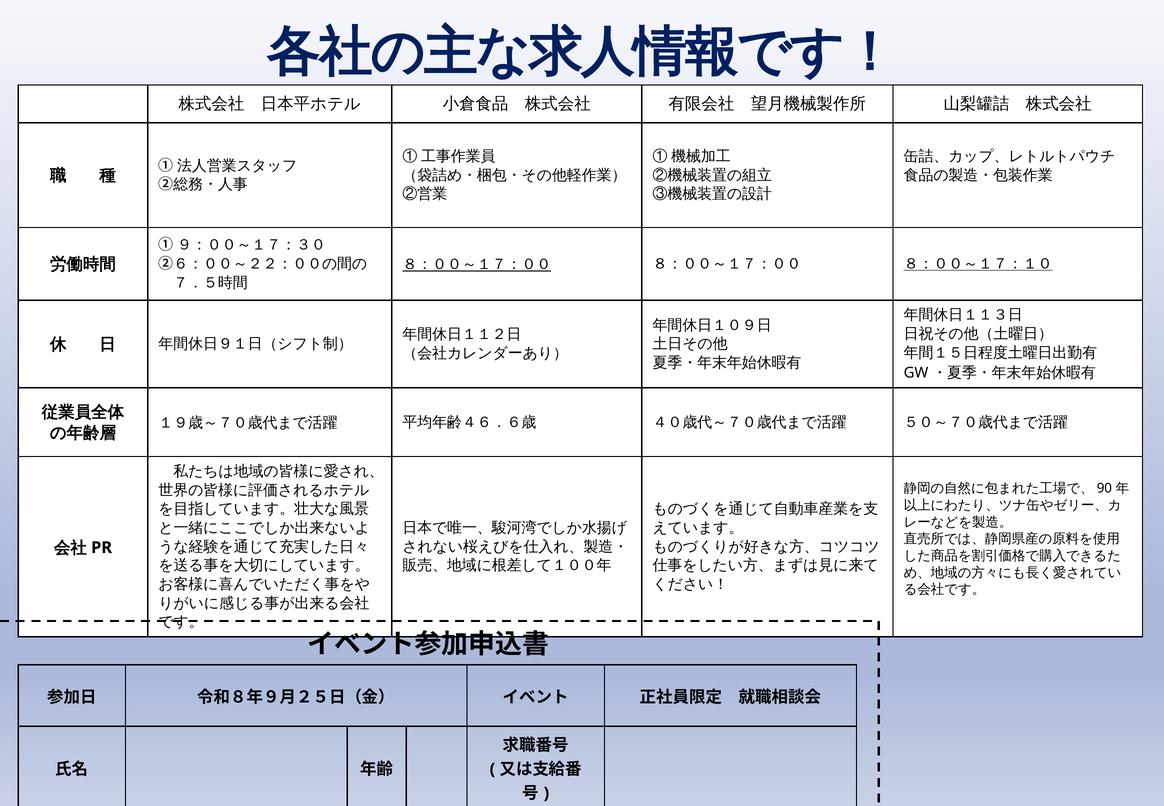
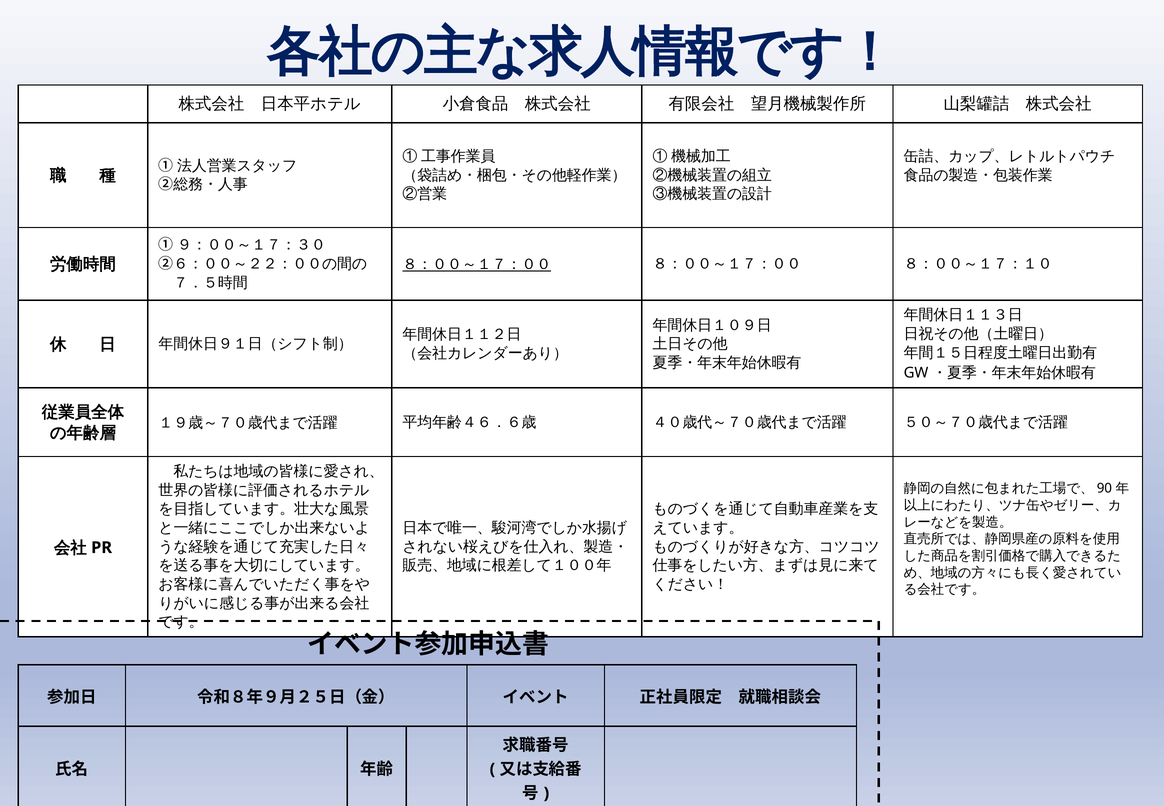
８：００～１７：１０ underline: present -> none (978, 264)
